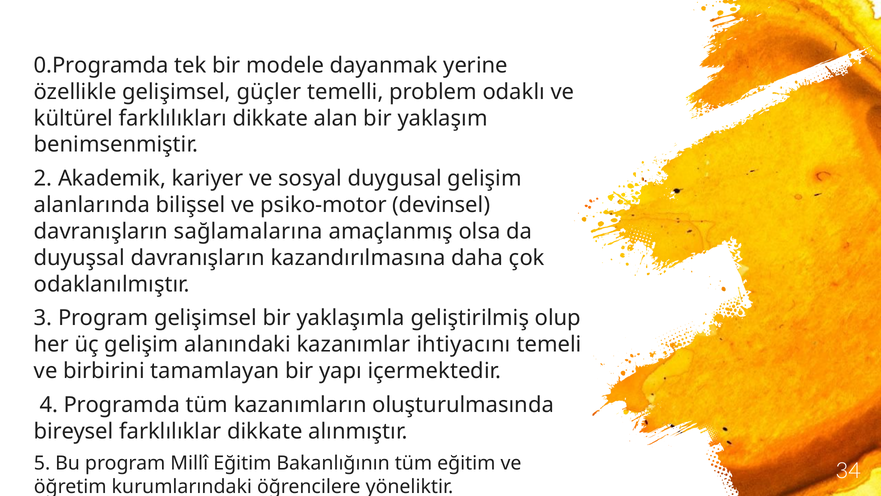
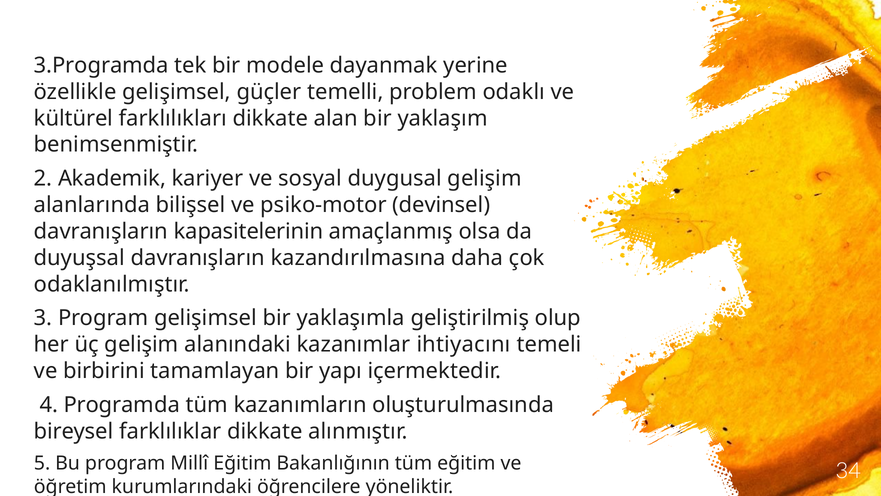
0.Programda: 0.Programda -> 3.Programda (101, 65)
sağlamalarına: sağlamalarına -> kapasitelerinin (249, 231)
